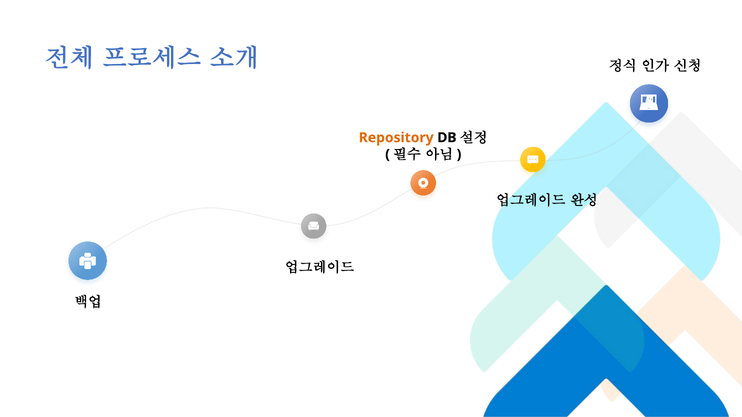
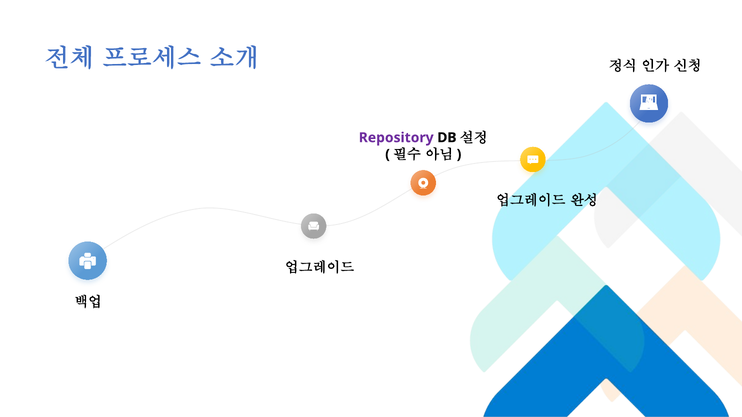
Repository colour: orange -> purple (396, 138)
